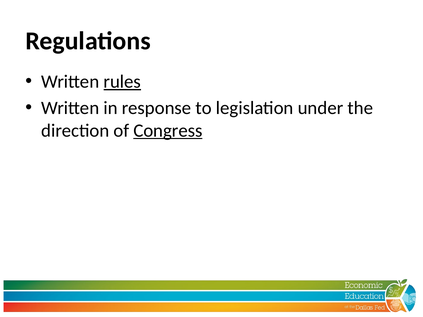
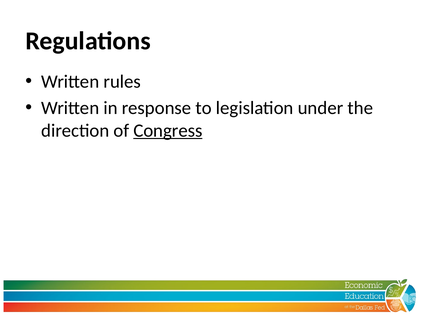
rules underline: present -> none (122, 82)
